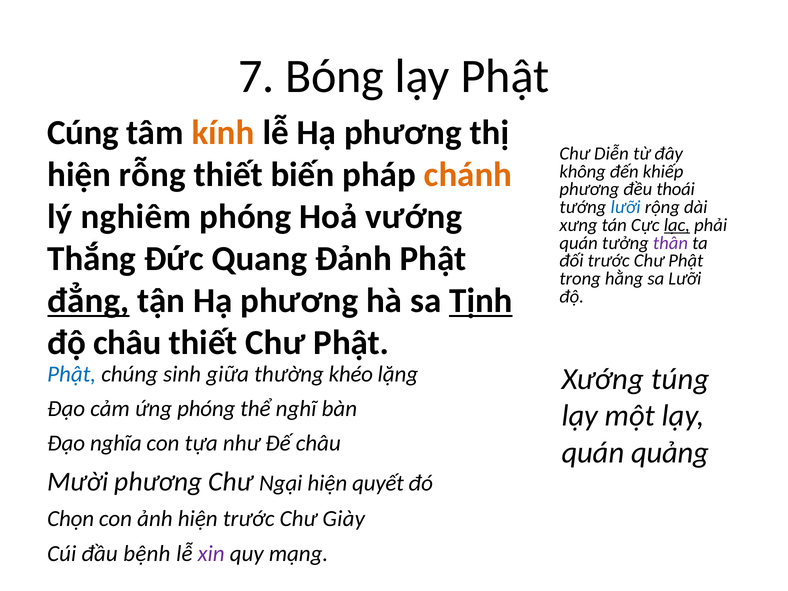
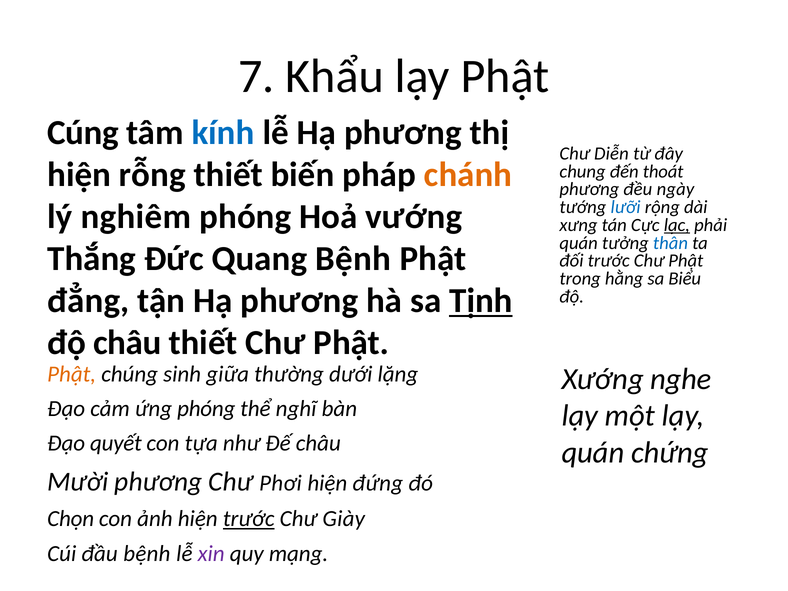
Bóng: Bóng -> Khẩu (335, 76)
kính colour: orange -> blue (223, 133)
không: không -> chung (583, 171)
khiếp: khiếp -> thoát (663, 171)
thoái: thoái -> ngày (675, 189)
thân colour: purple -> blue (670, 243)
Quang Đảnh: Đảnh -> Bệnh (353, 259)
sa Lưỡi: Lưỡi -> Biểu (685, 279)
đẳng underline: present -> none (88, 301)
Phật colour: blue -> orange (72, 374)
khéo: khéo -> dưới (351, 374)
túng: túng -> nghe (681, 379)
nghĩa: nghĩa -> quyết (116, 443)
quảng: quảng -> chứng (670, 453)
Ngại: Ngại -> Phơi (281, 483)
quyết: quyết -> đứng (378, 483)
trước underline: none -> present (249, 519)
